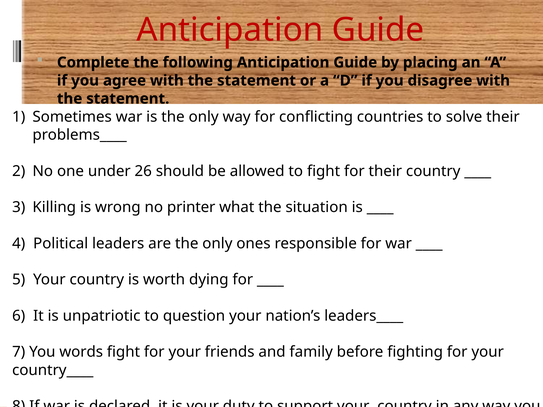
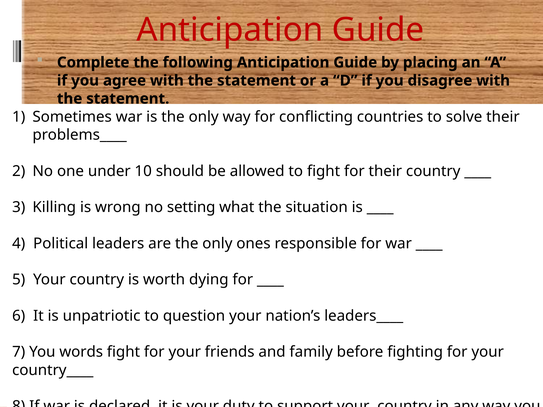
26: 26 -> 10 (143, 171)
printer: printer -> setting (191, 207)
